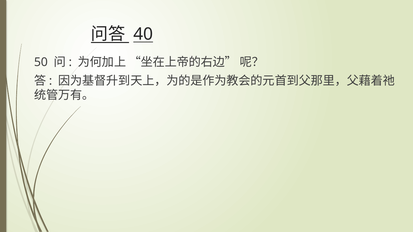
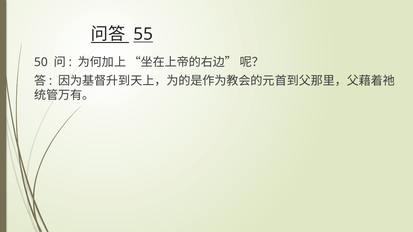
40: 40 -> 55 (143, 34)
